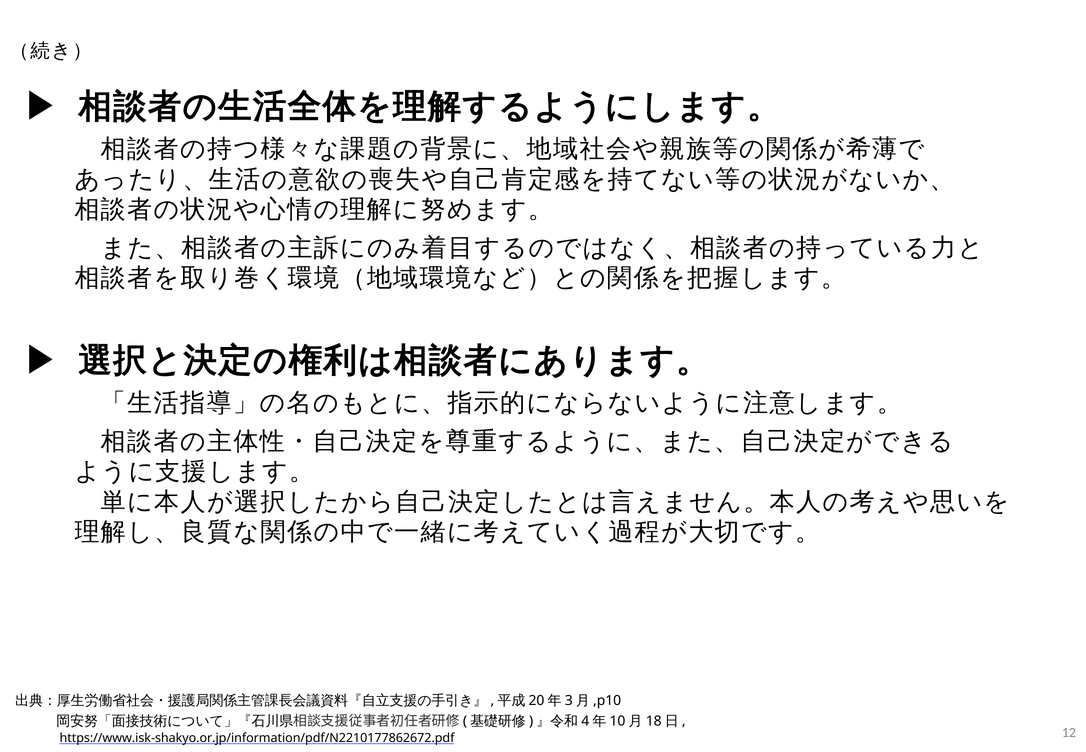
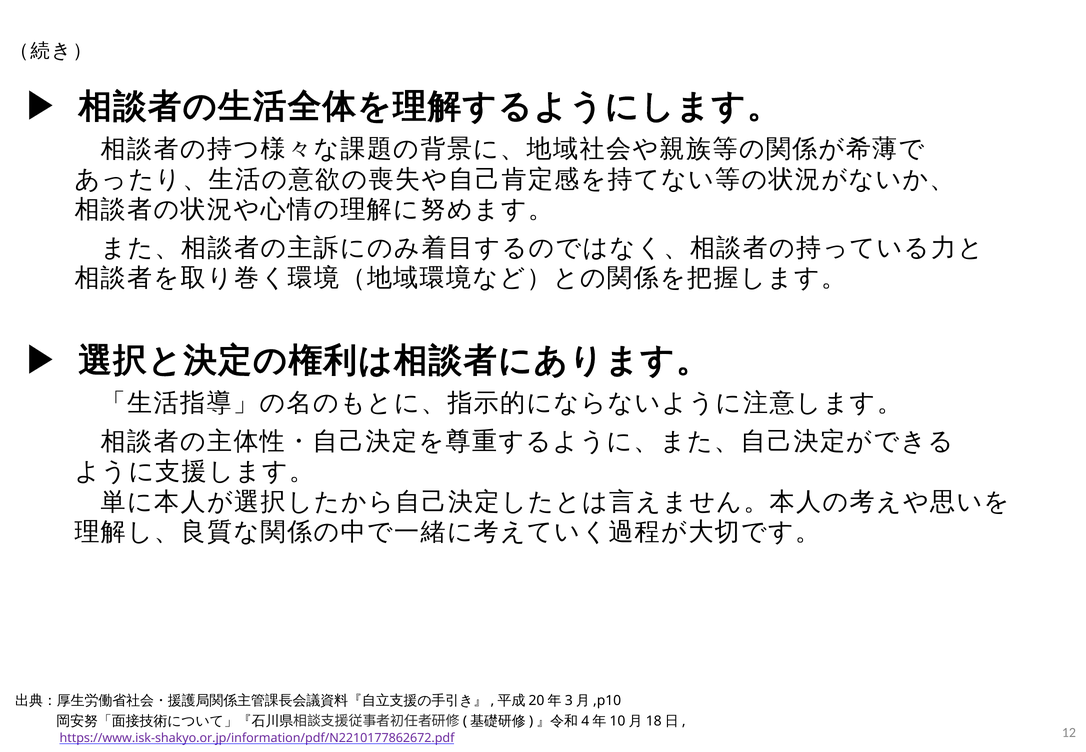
https://www.isk-shakyo.or.jp/information/pdf/N2210177862672.pdf colour: black -> purple (257, 738)
